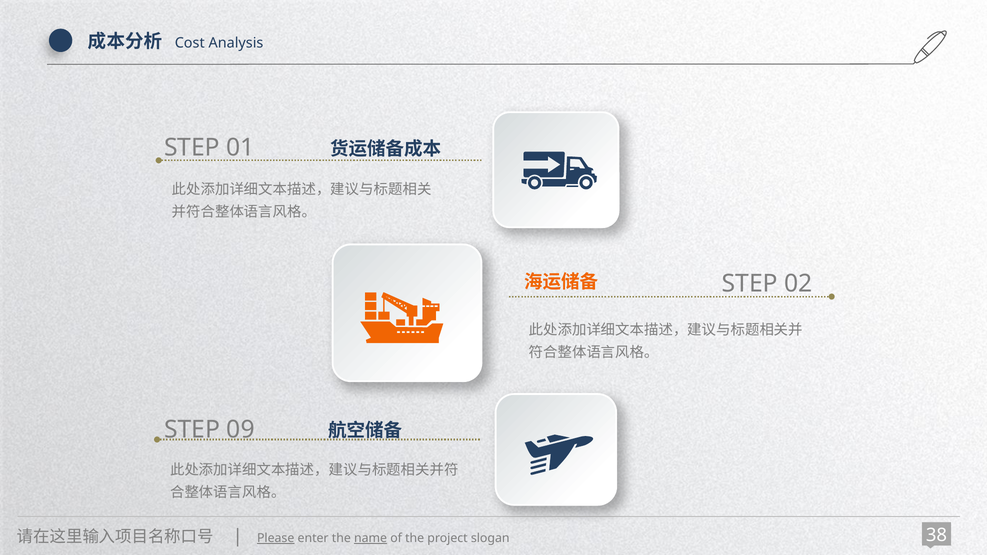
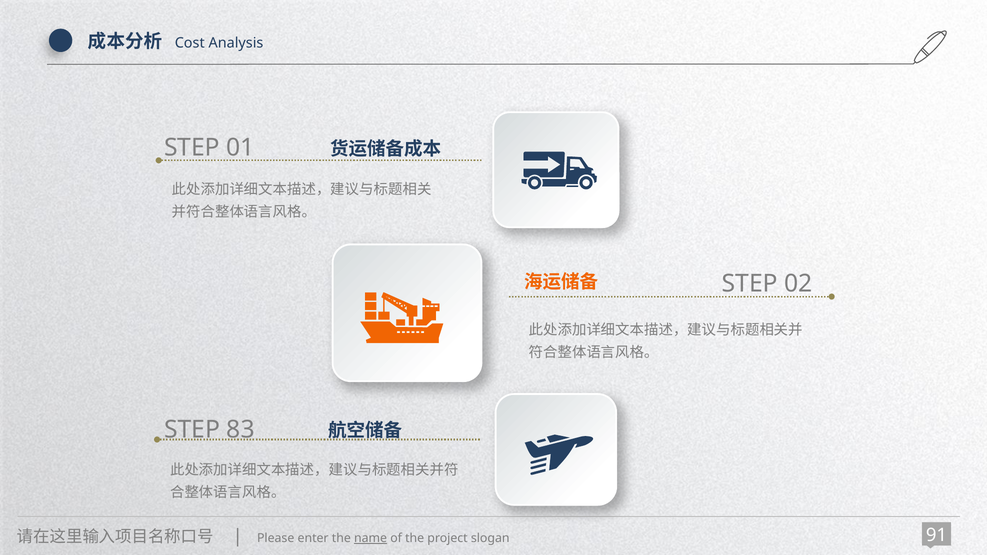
09: 09 -> 83 (241, 430)
Please underline: present -> none (276, 538)
38: 38 -> 91 (936, 535)
